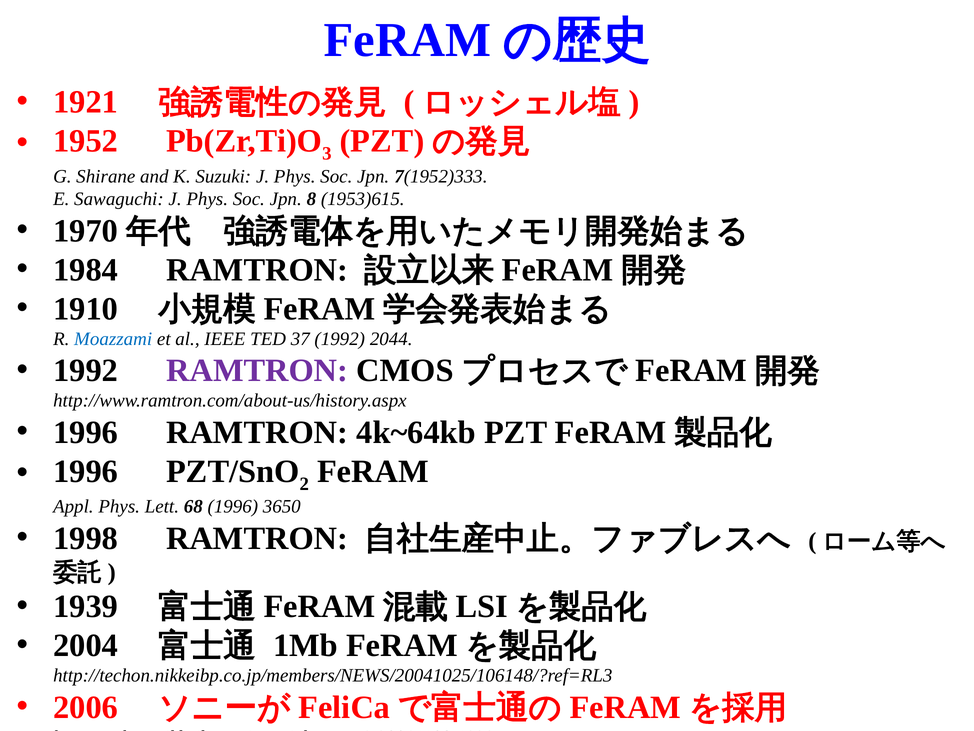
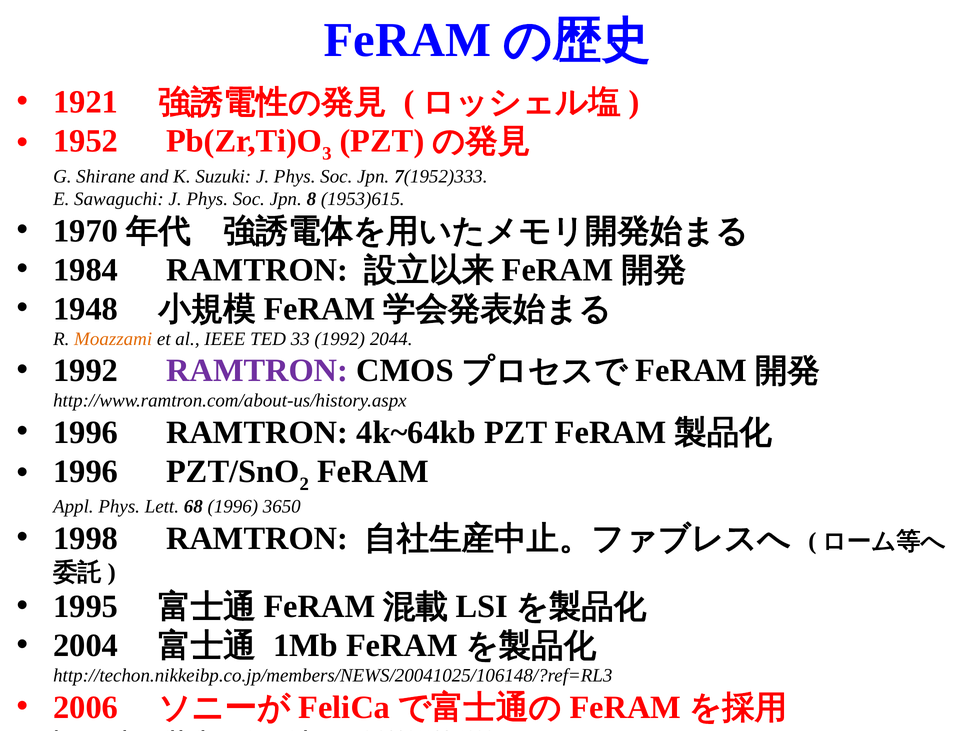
1910: 1910 -> 1948 (86, 309)
Moazzami colour: blue -> orange (113, 339)
37: 37 -> 33 (300, 339)
1939: 1939 -> 1995 (86, 606)
